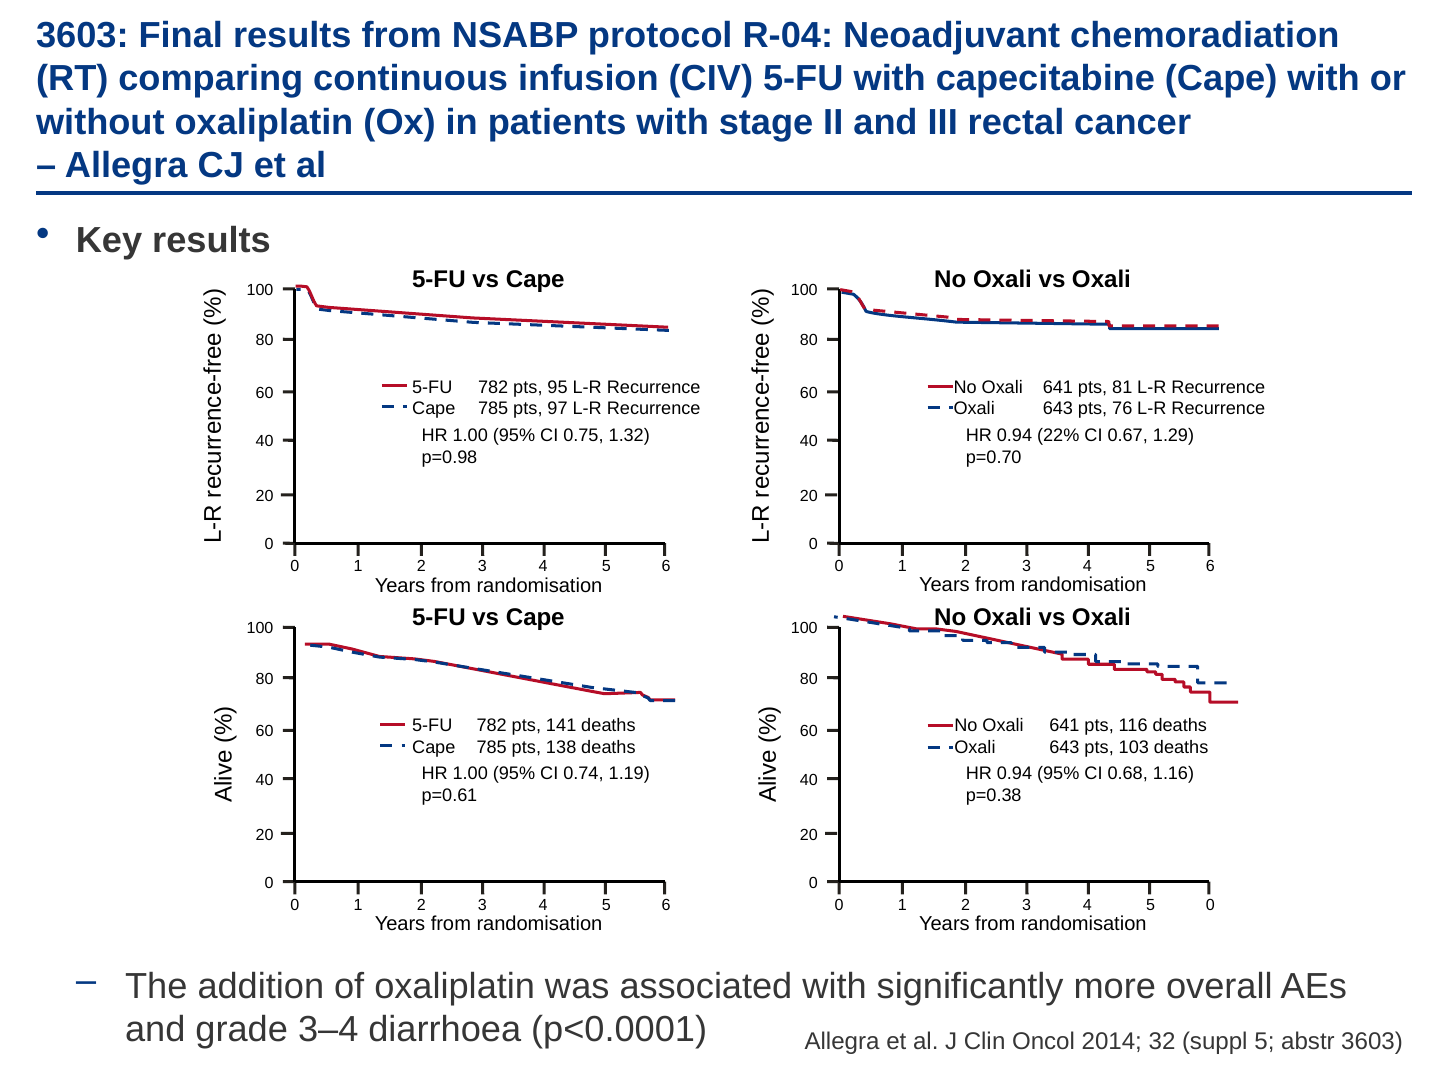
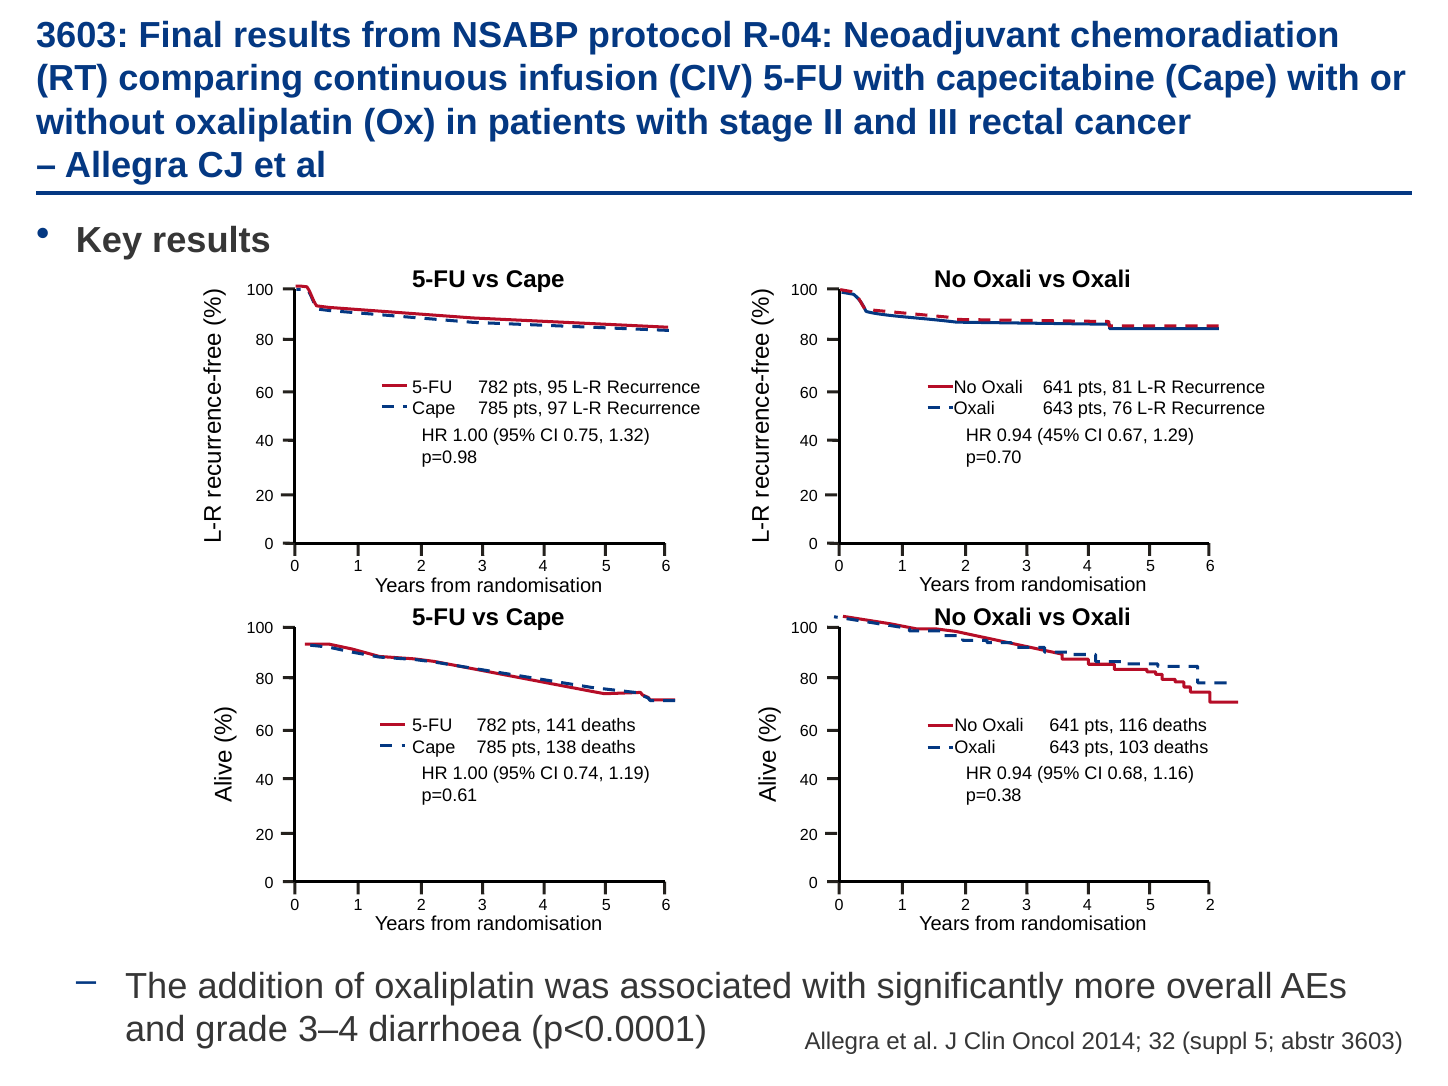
22%: 22% -> 45% (1058, 435)
5 0: 0 -> 2 (1210, 905)
